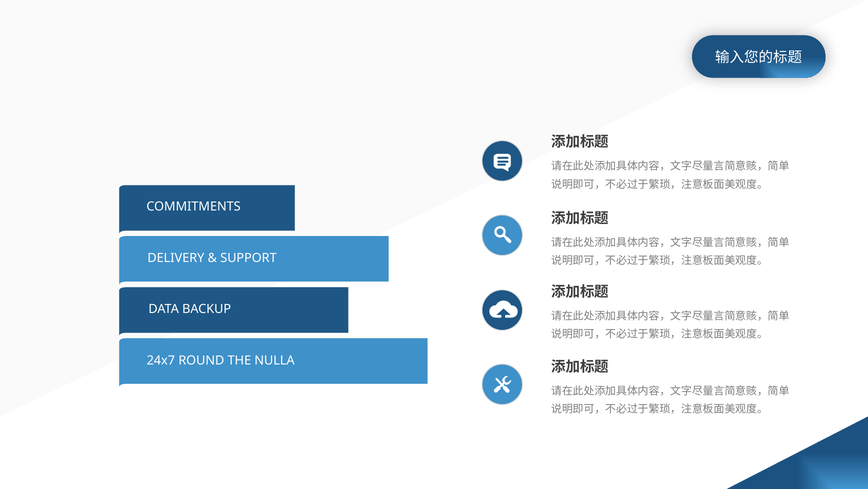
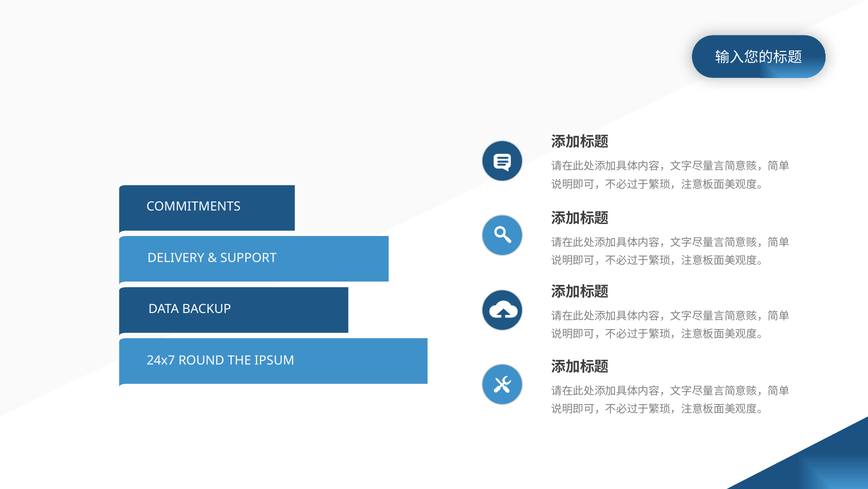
NULLA: NULLA -> IPSUM (274, 360)
